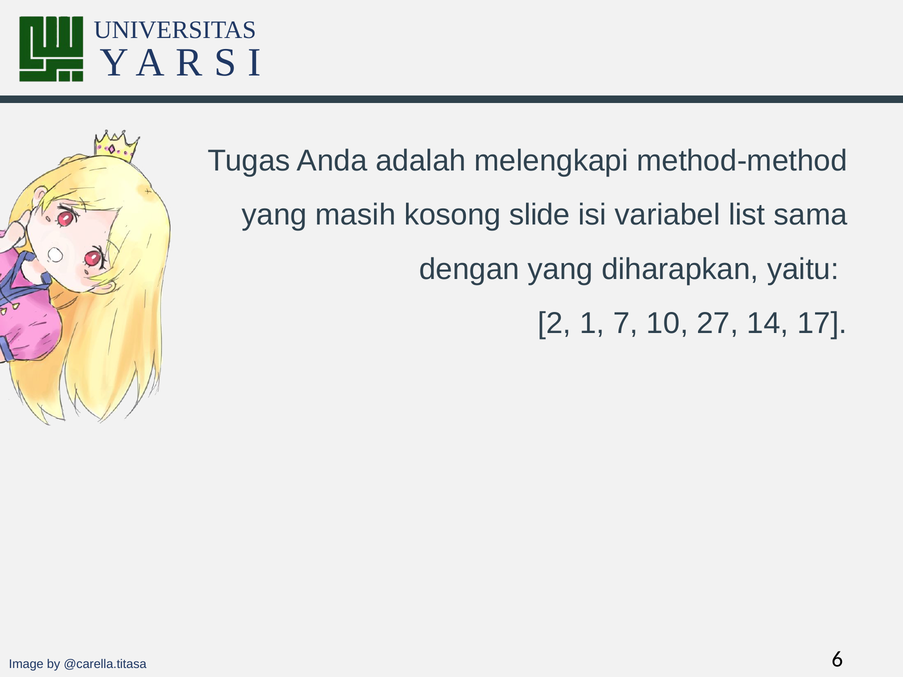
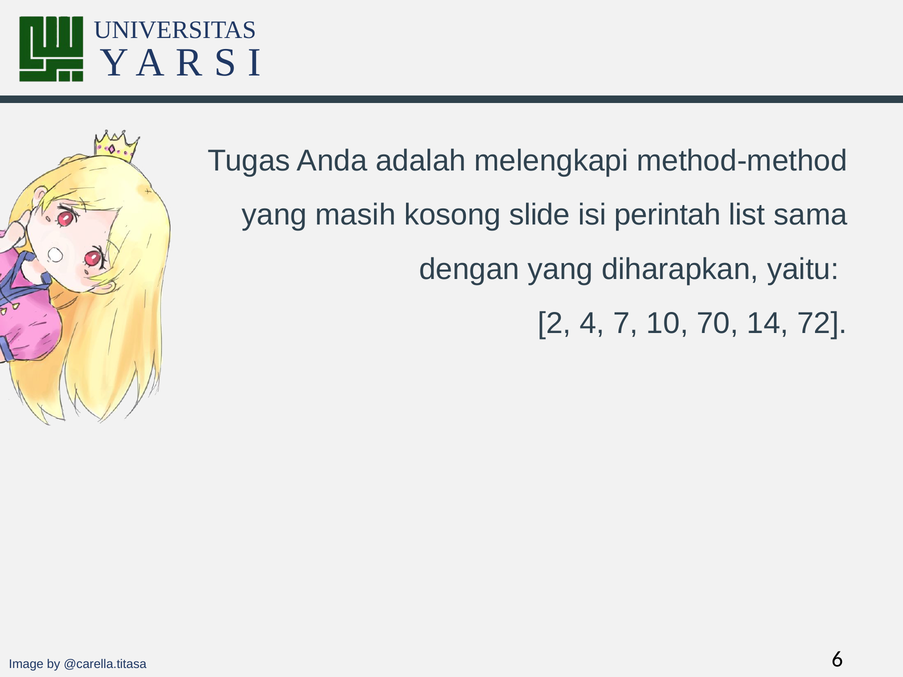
variabel: variabel -> perintah (668, 215)
1: 1 -> 4 (592, 323)
27: 27 -> 70 (718, 323)
17: 17 -> 72 (822, 323)
